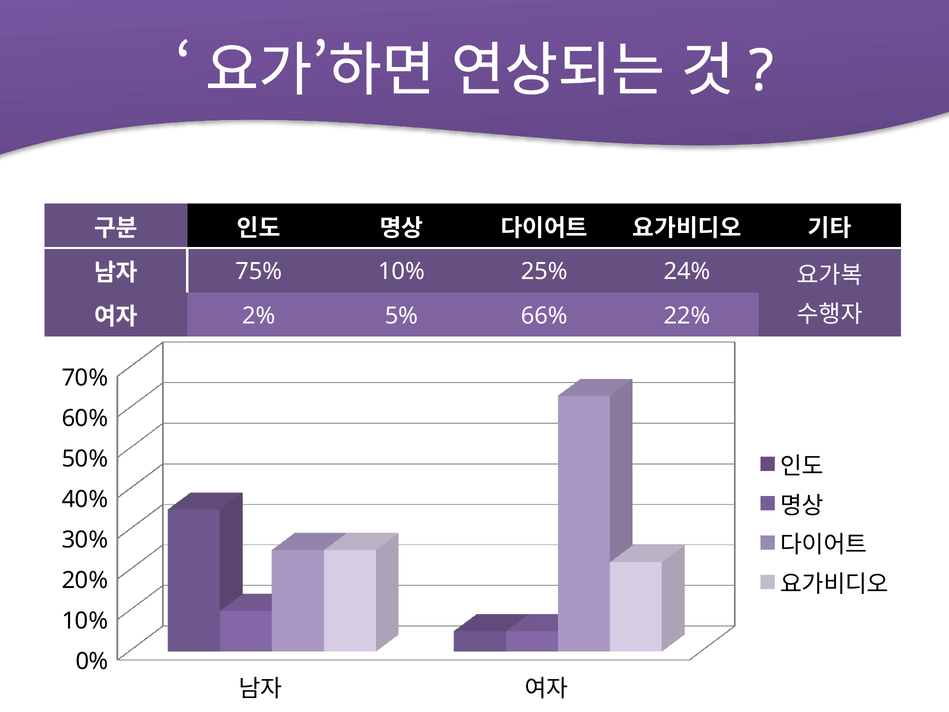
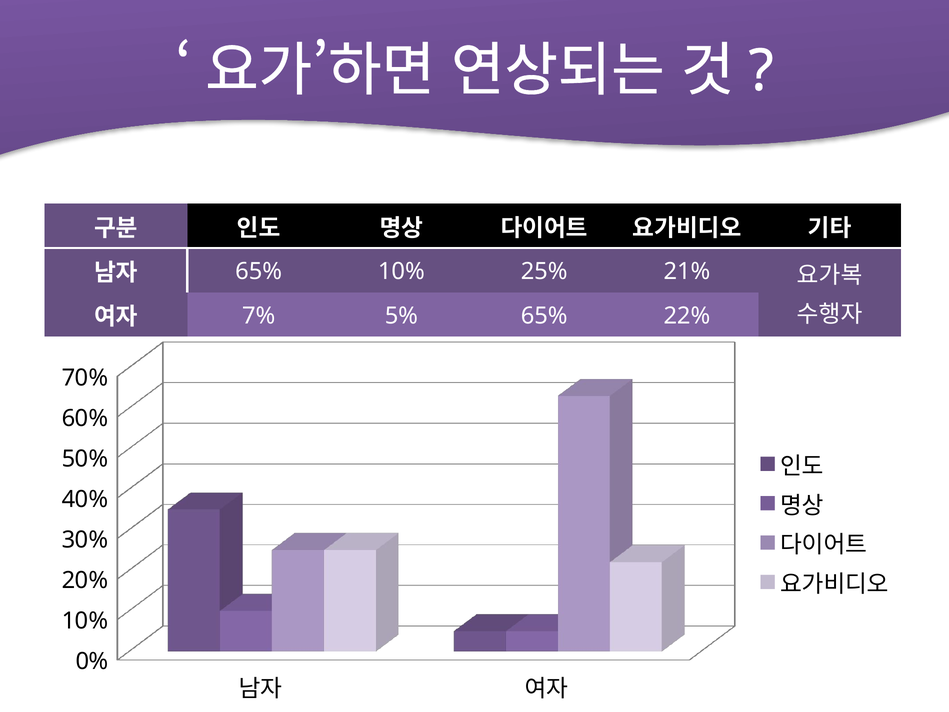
75%: 75% -> 65% (259, 271)
24%: 24% -> 21% (687, 271)
2%: 2% -> 7% (259, 316)
5% 66%: 66% -> 65% (544, 316)
